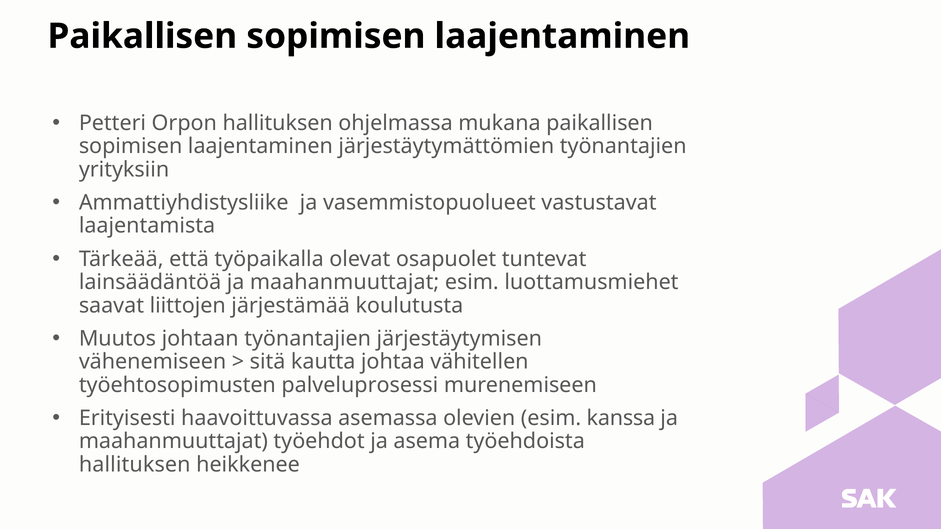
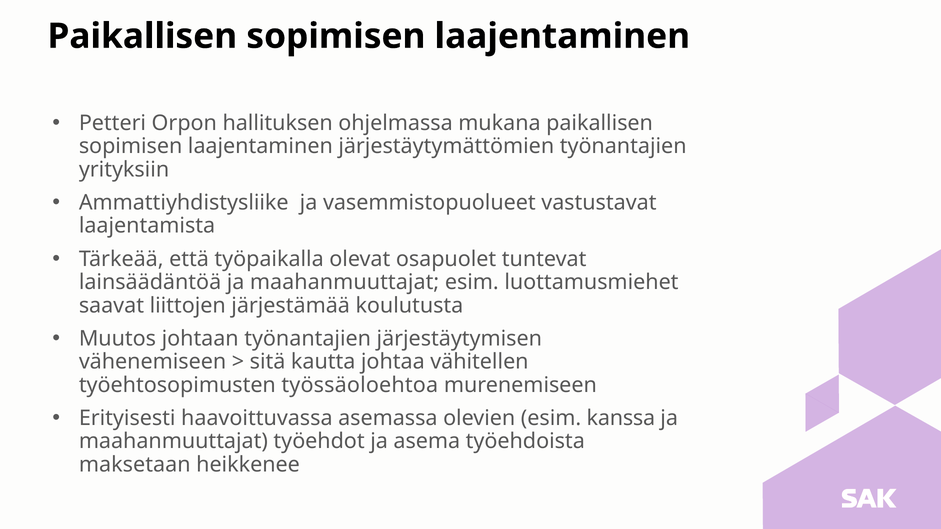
palveluprosessi: palveluprosessi -> työssäoloehtoa (360, 385)
hallituksen: hallituksen -> maksetaan (135, 465)
